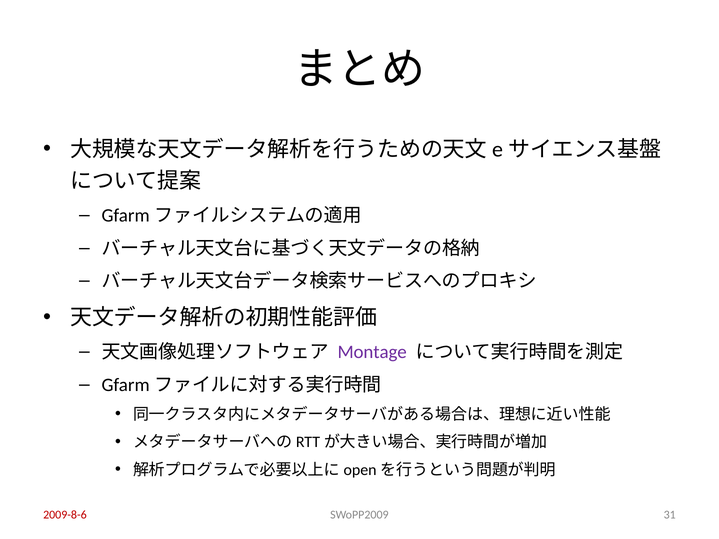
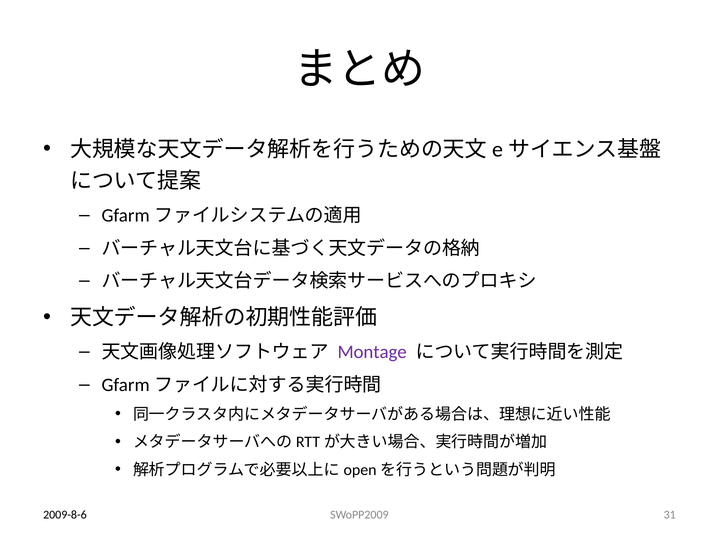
2009-8-6 colour: red -> black (65, 515)
